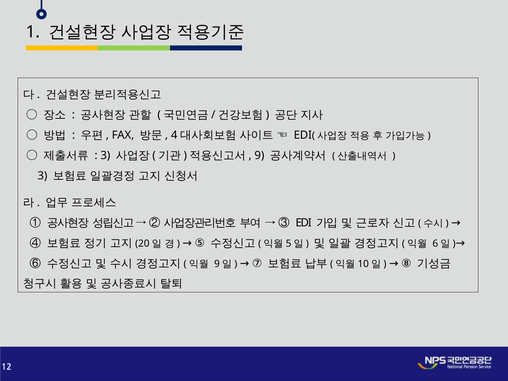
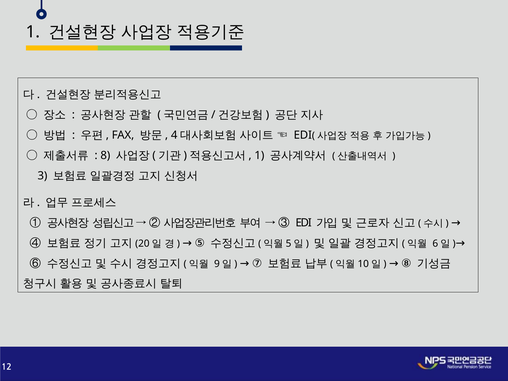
3: 3 -> 8 (105, 155)
9: 9 -> 1 (259, 155)
